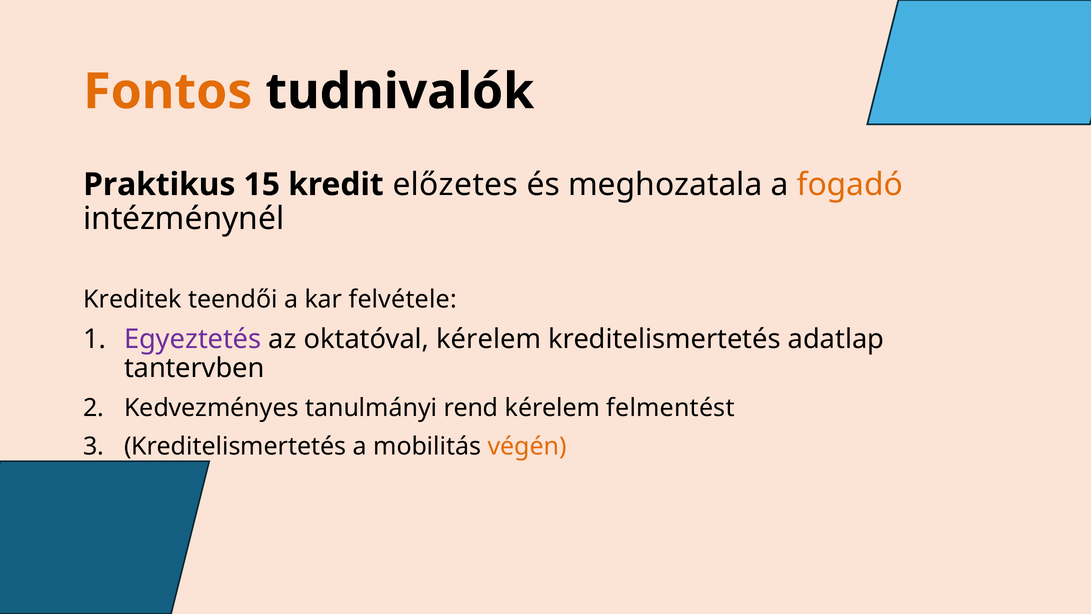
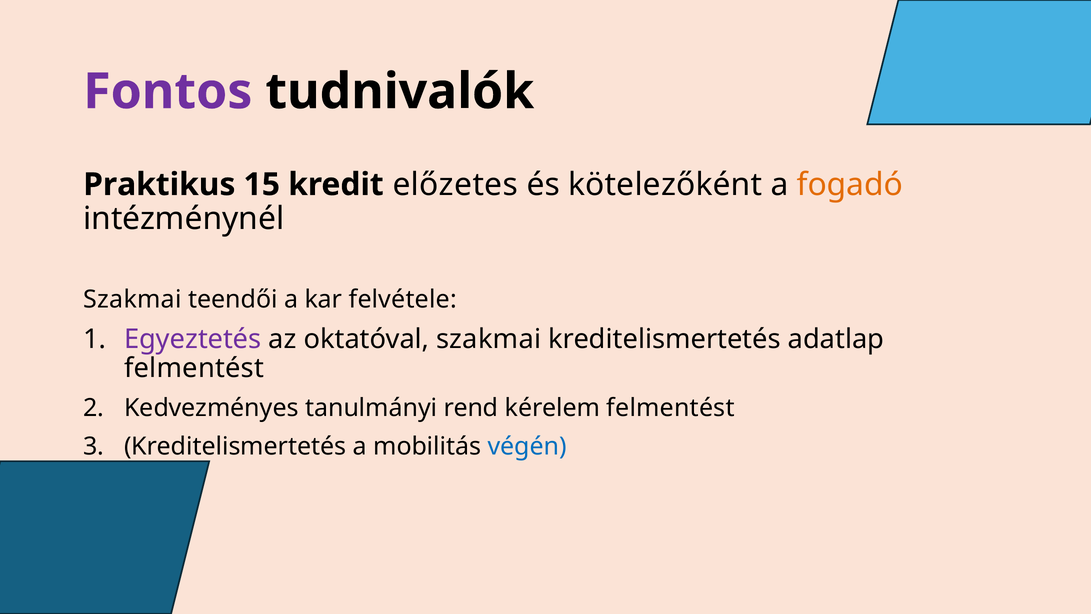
Fontos colour: orange -> purple (168, 92)
meghozatala: meghozatala -> kötelezőként (665, 184)
Kreditek: Kreditek -> Szakmai (132, 299)
oktatóval kérelem: kérelem -> szakmai (489, 339)
tantervben: tantervben -> felmentést (194, 368)
végén colour: orange -> blue (527, 446)
